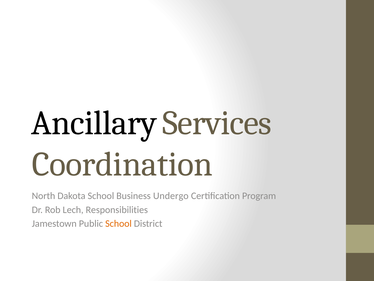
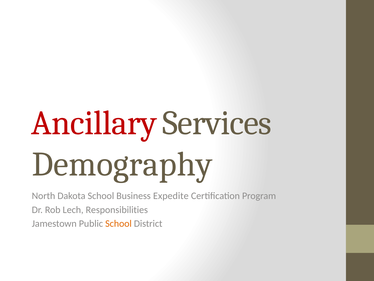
Ancillary colour: black -> red (94, 123)
Coordination: Coordination -> Demography (122, 164)
Undergo: Undergo -> Expedite (171, 195)
